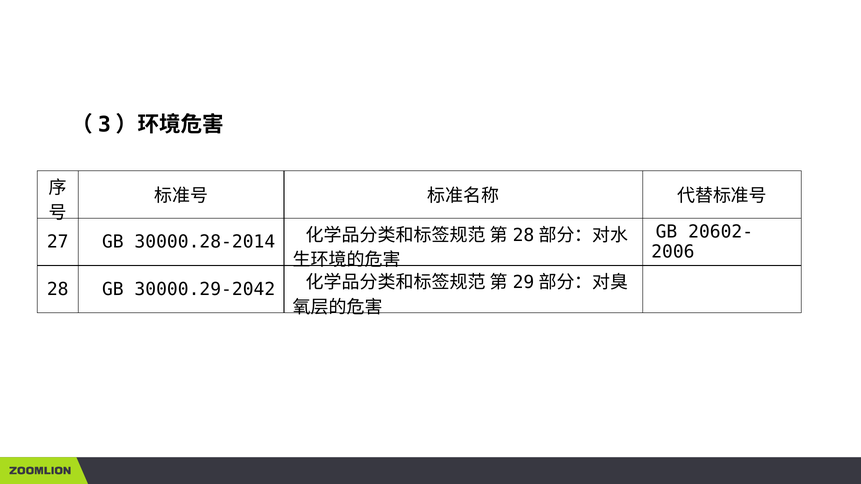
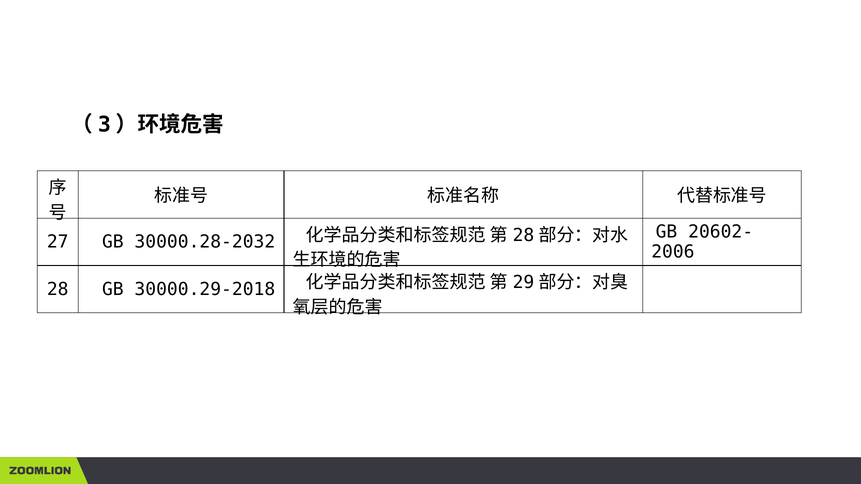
30000.28-2014: 30000.28-2014 -> 30000.28-2032 (205, 242)
30000.29-2042: 30000.29-2042 -> 30000.29-2018 (205, 289)
